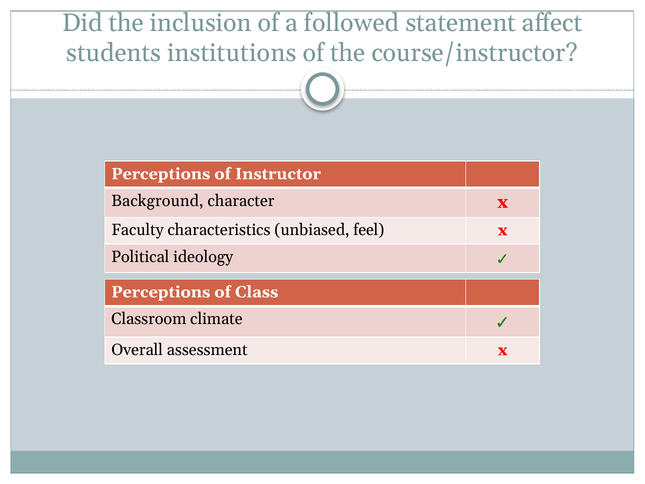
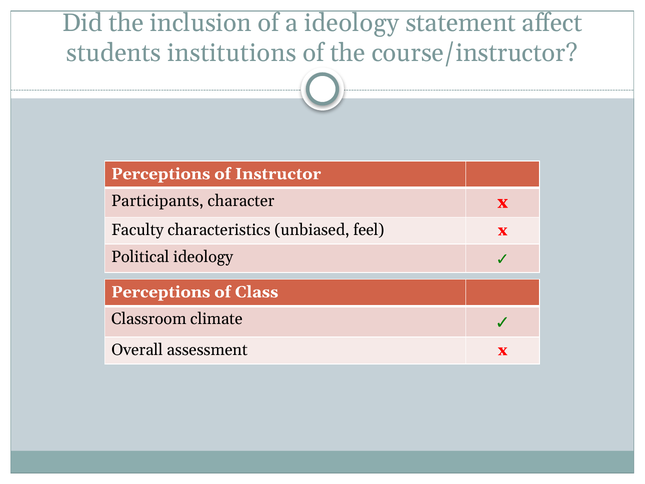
a followed: followed -> ideology (352, 23)
Background: Background -> Participants (157, 201)
